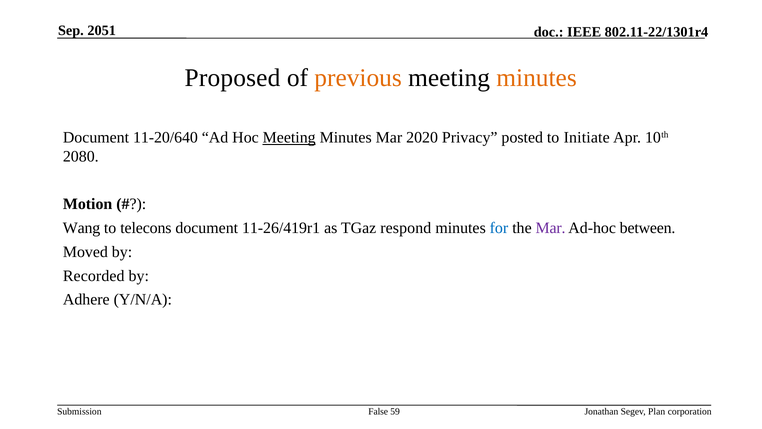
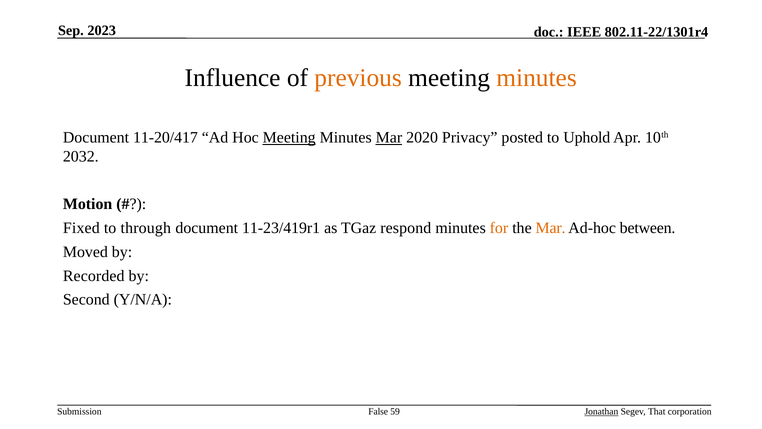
2051: 2051 -> 2023 (102, 30)
Proposed: Proposed -> Influence (233, 78)
11-20/640: 11-20/640 -> 11-20/417 (165, 137)
Mar underline: none -> present (389, 137)
Initiate: Initiate -> Uphold (587, 137)
2080: 2080 -> 2032 (81, 156)
Wang: Wang -> Fixed (81, 228)
telecons: telecons -> through (146, 228)
11-26/419r1: 11-26/419r1 -> 11-23/419r1 (281, 228)
for colour: blue -> orange (499, 228)
Mar colour: purple -> orange (551, 228)
Adhere: Adhere -> Second (86, 299)
Jonathan underline: none -> present (601, 411)
Plan: Plan -> That (657, 411)
